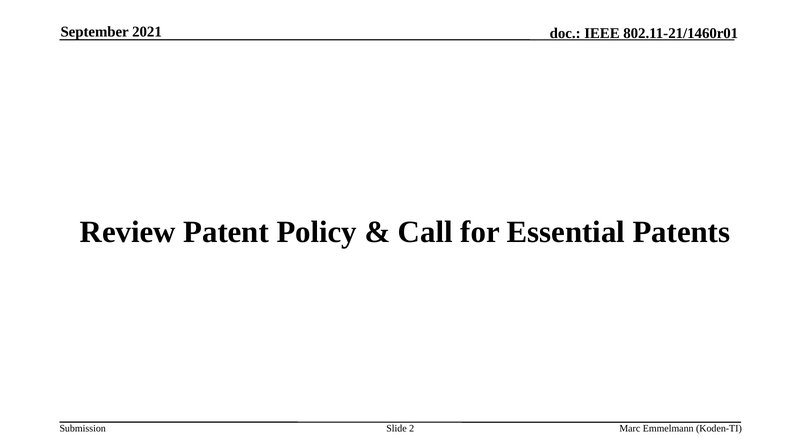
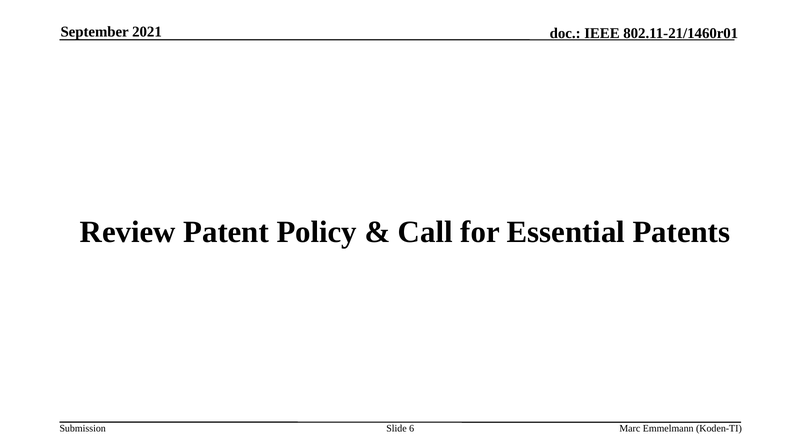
2: 2 -> 6 (412, 428)
